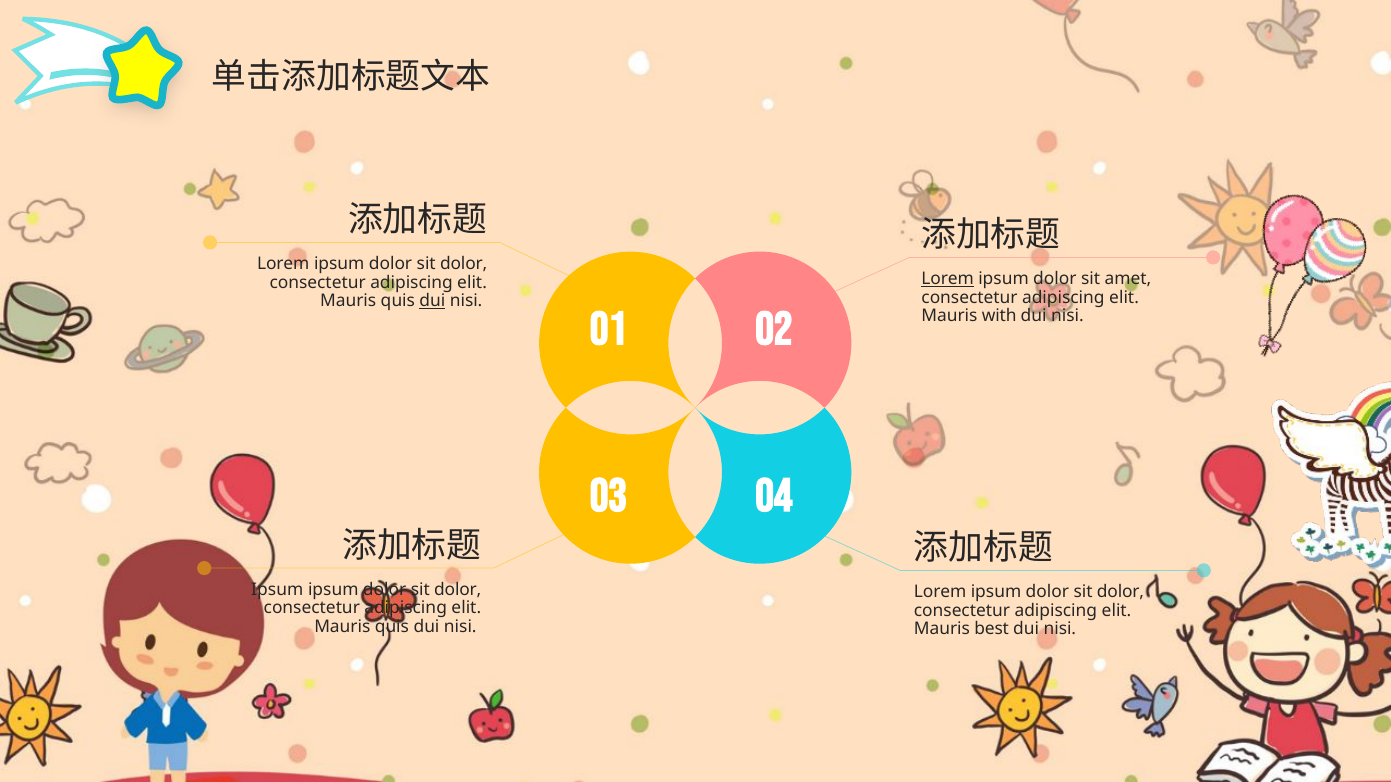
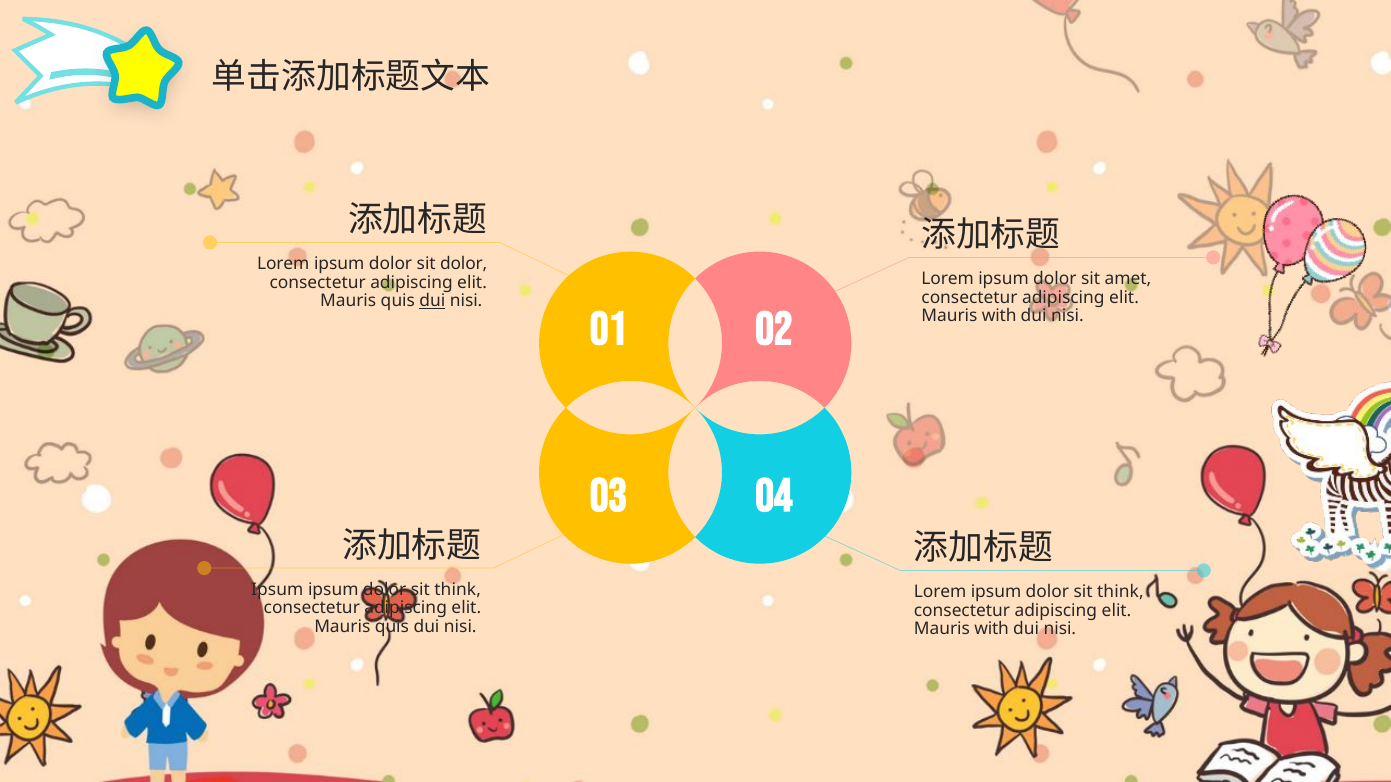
Lorem underline: present -> none (948, 279)
dolor: dolor -> think (458, 590)
dolor: dolor -> think (1120, 592)
best: best -> with (992, 630)
